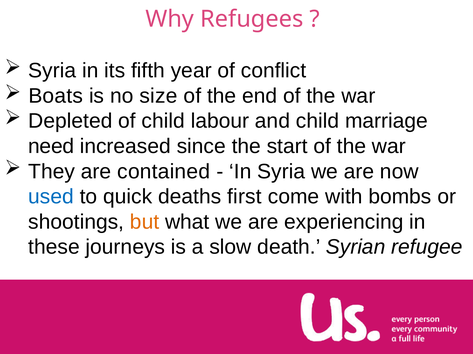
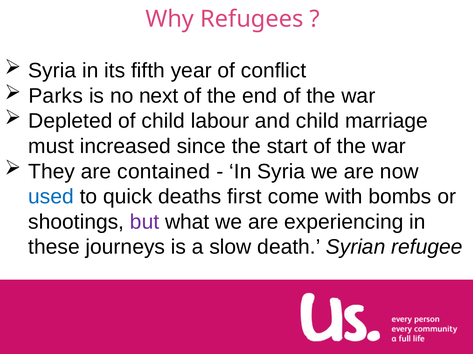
Boats: Boats -> Parks (56, 96)
size: size -> next (159, 96)
need: need -> must (51, 147)
but colour: orange -> purple (145, 222)
